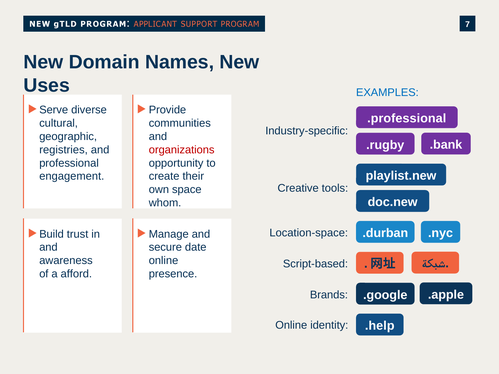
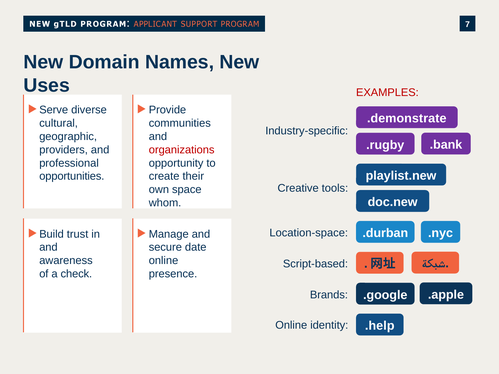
EXAMPLES colour: blue -> red (387, 93)
.professional: .professional -> .demonstrate (407, 119)
registries: registries -> providers (64, 150)
engagement: engagement -> opportunities (72, 176)
afford: afford -> check (76, 274)
